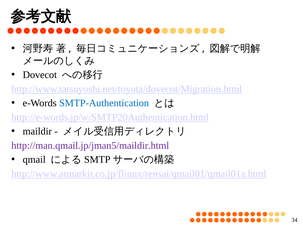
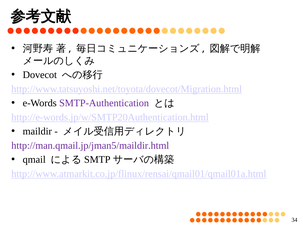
SMTP-Authentication colour: blue -> purple (104, 103)
